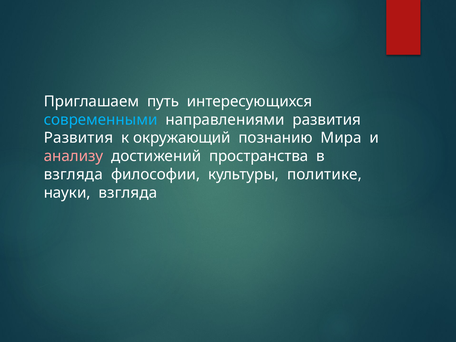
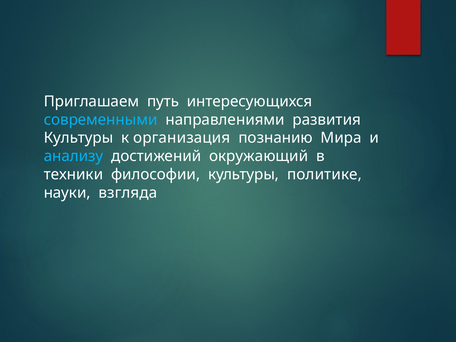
Развития: Развития -> Культуры (79, 138)
окружающий: окружающий -> организация (182, 138)
анализу colour: pink -> light blue (73, 156)
пространства: пространства -> окружающий (259, 156)
взгляда: взгляда -> техники (73, 174)
